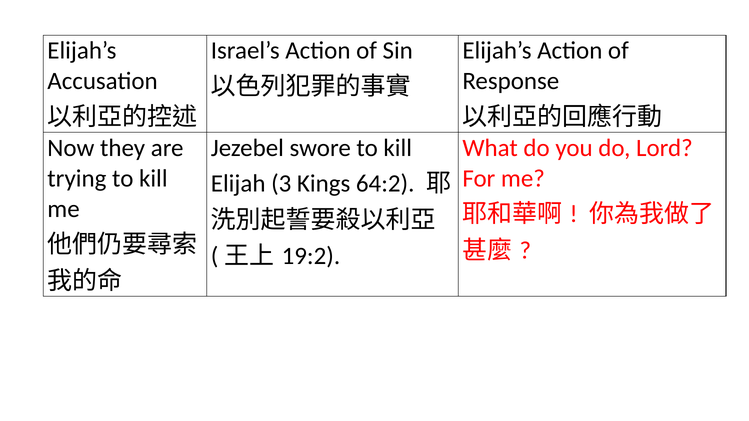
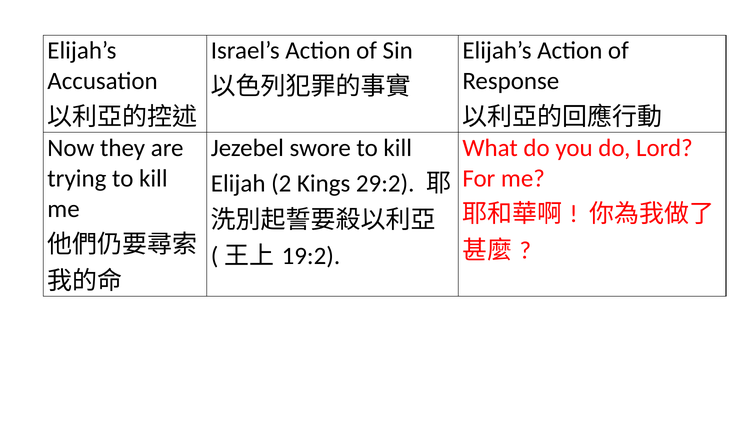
3: 3 -> 2 (281, 184)
64:2: 64:2 -> 29:2 (385, 184)
